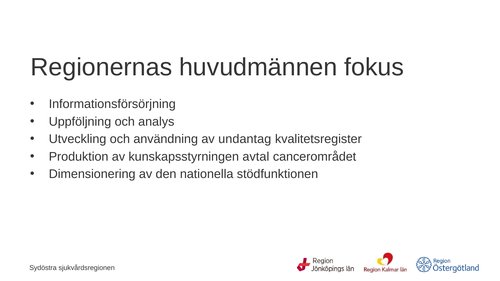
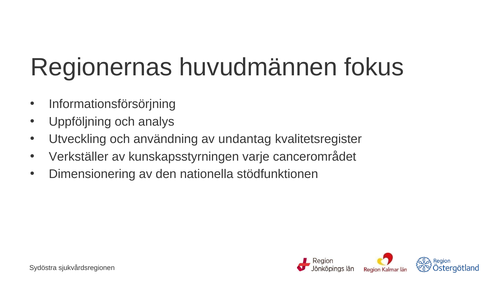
Produktion: Produktion -> Verkställer (79, 157)
avtal: avtal -> varje (256, 157)
